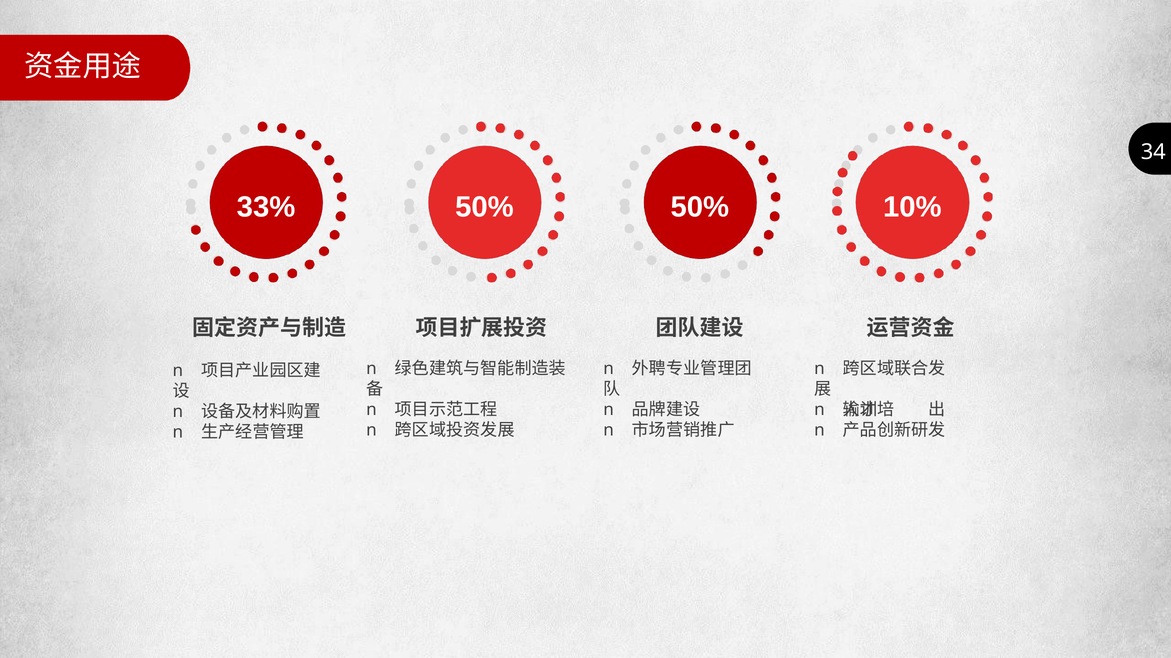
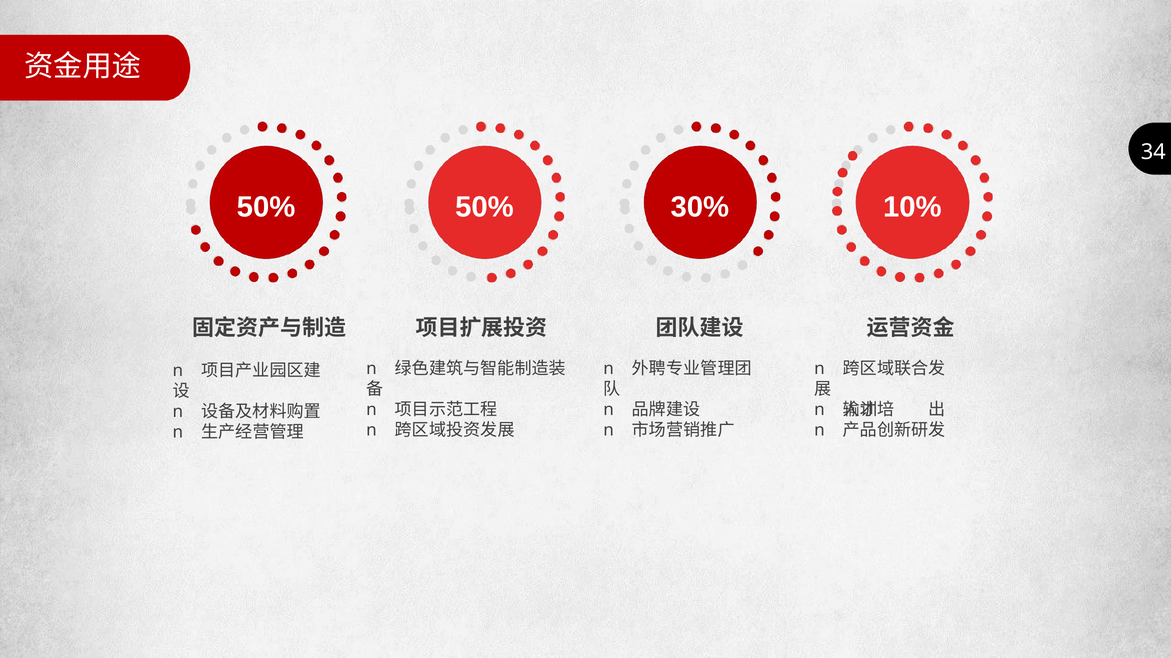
33%: 33% -> 50% (266, 207)
50% 50%: 50% -> 30% (700, 207)
